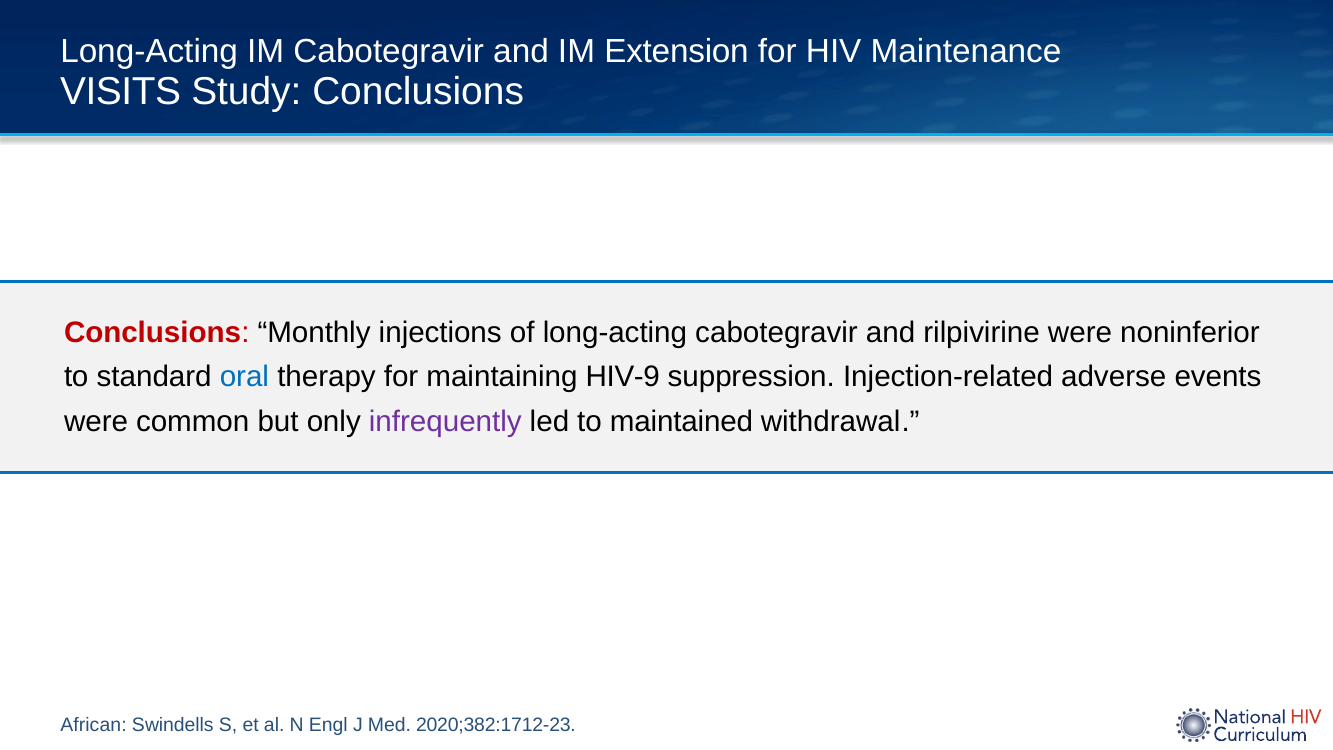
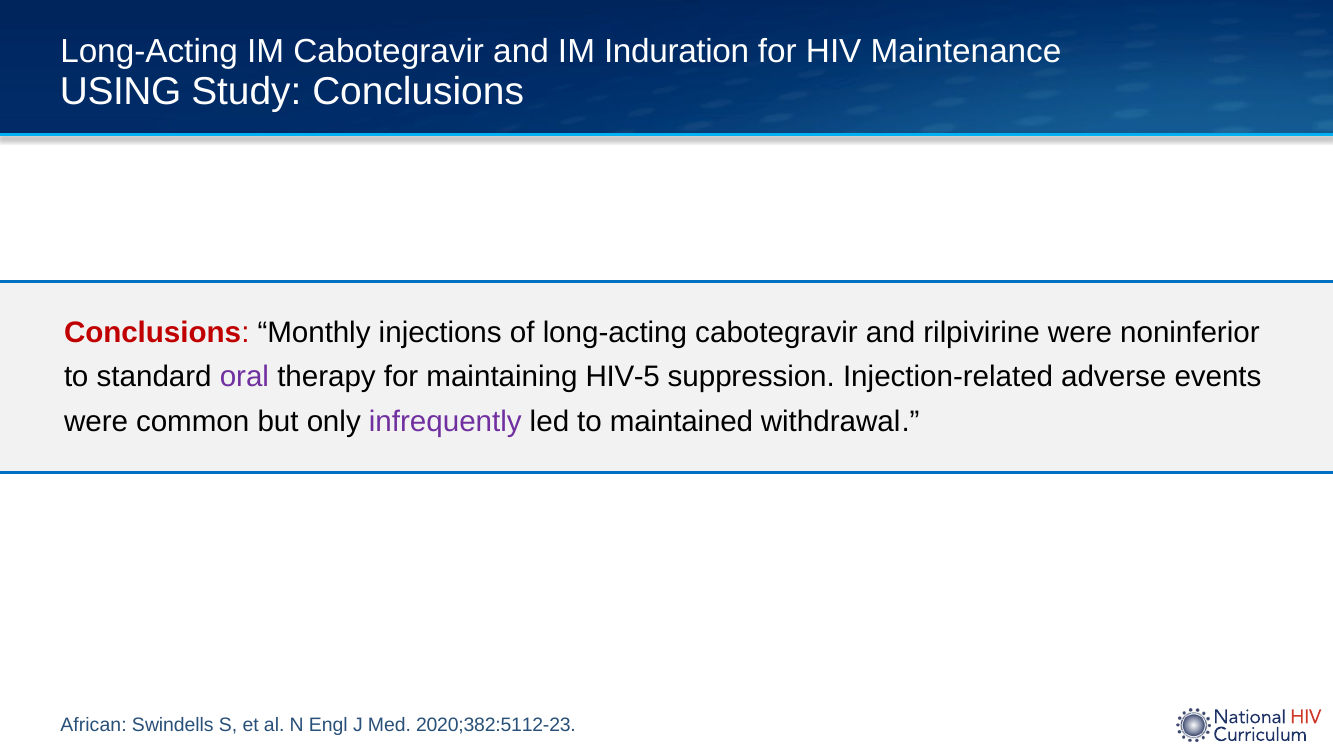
Extension: Extension -> Induration (677, 52)
VISITS: VISITS -> USING (121, 92)
oral colour: blue -> purple (244, 377)
HIV-9: HIV-9 -> HIV-5 (623, 377)
2020;382:1712-23: 2020;382:1712-23 -> 2020;382:5112-23 (496, 725)
